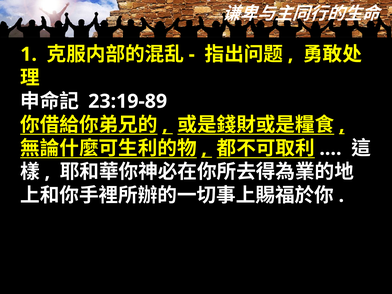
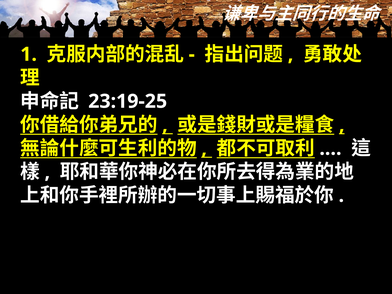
23:19-89: 23:19-89 -> 23:19-25 (128, 101)
